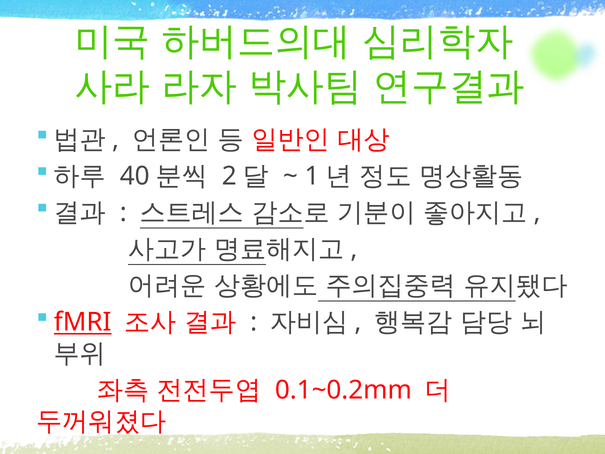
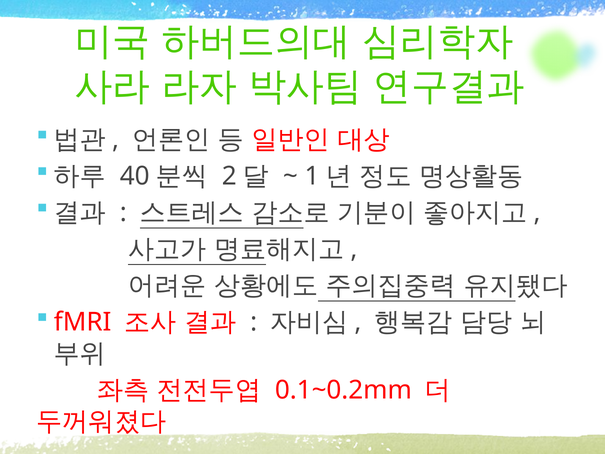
fMRI underline: present -> none (83, 322)
